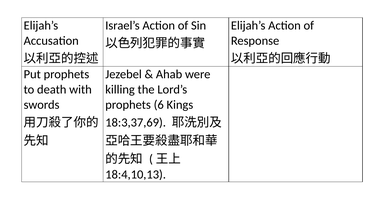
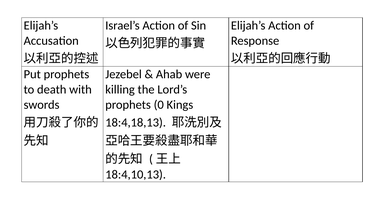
6: 6 -> 0 (159, 104)
18:3,37,69: 18:3,37,69 -> 18:4,18,13 (136, 122)
